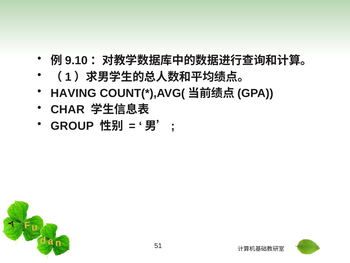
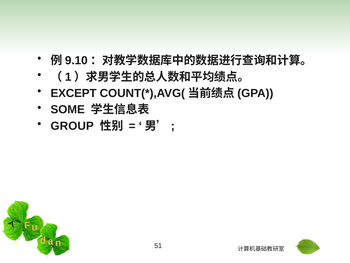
HAVING: HAVING -> EXCEPT (74, 93)
CHAR: CHAR -> SOME (68, 109)
